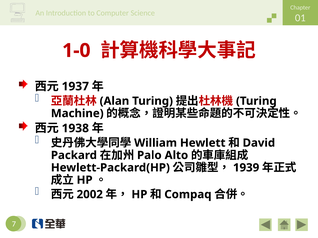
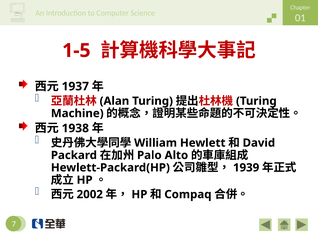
1-0: 1-0 -> 1-5 (76, 51)
